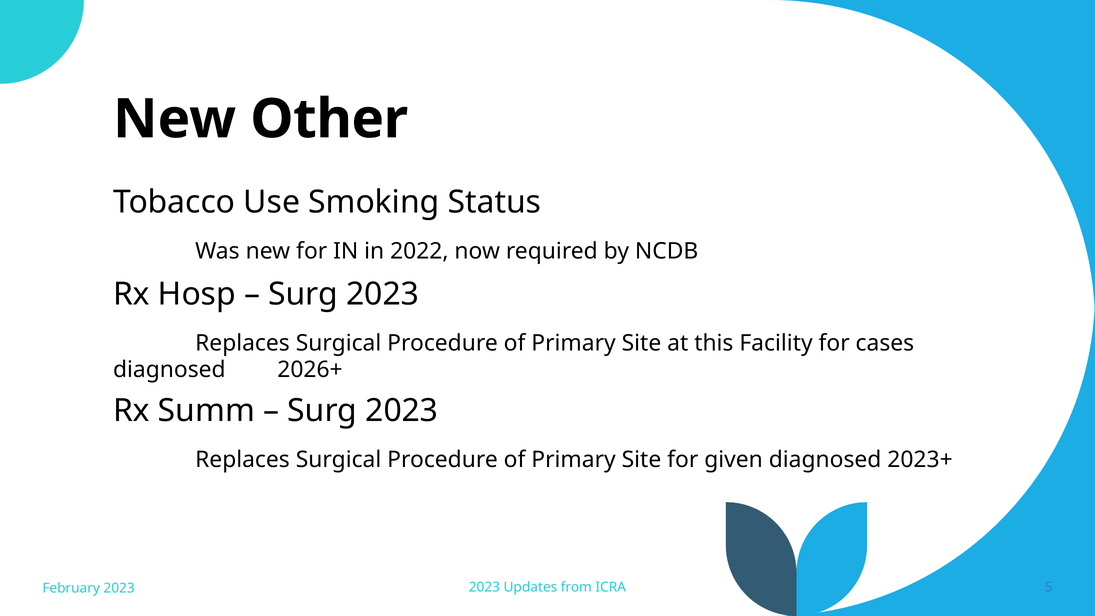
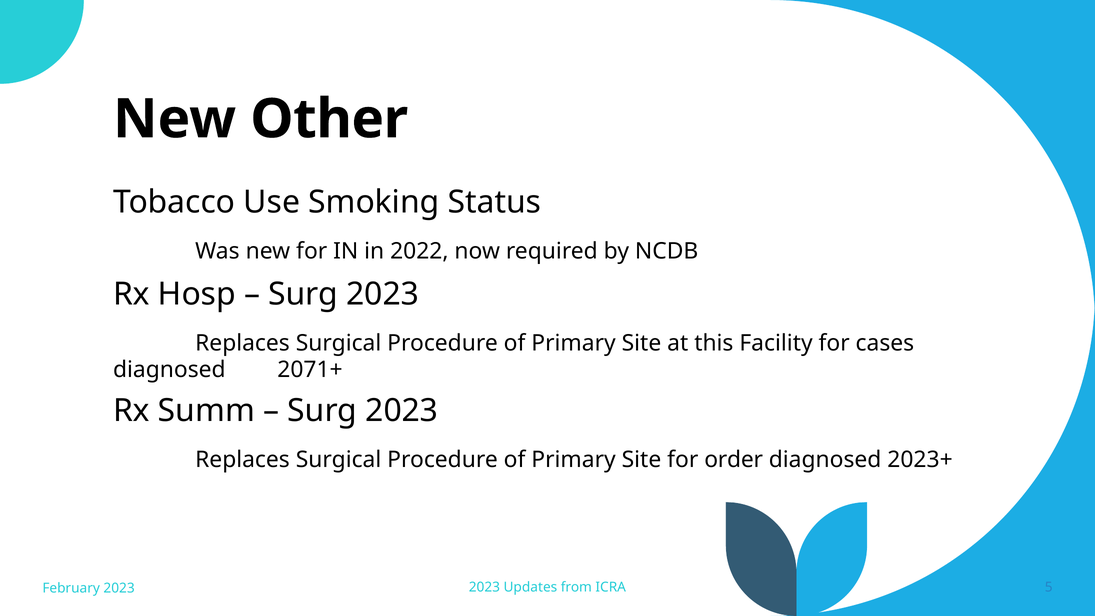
2026+: 2026+ -> 2071+ (310, 370)
given: given -> order (734, 460)
